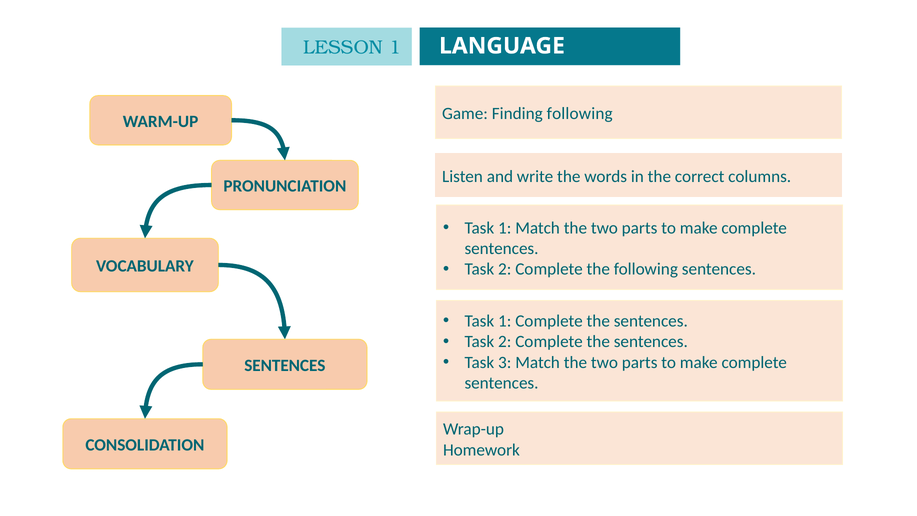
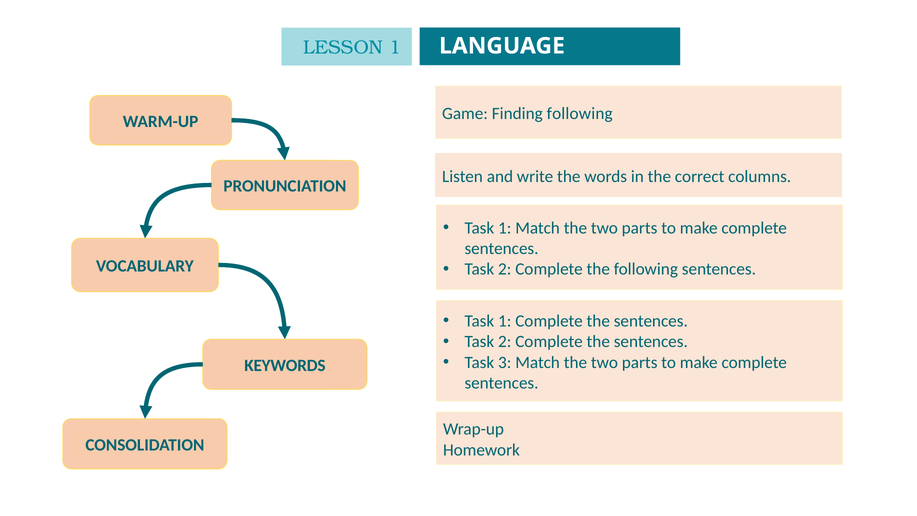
SENTENCES: SENTENCES -> KEYWORDS (285, 365)
